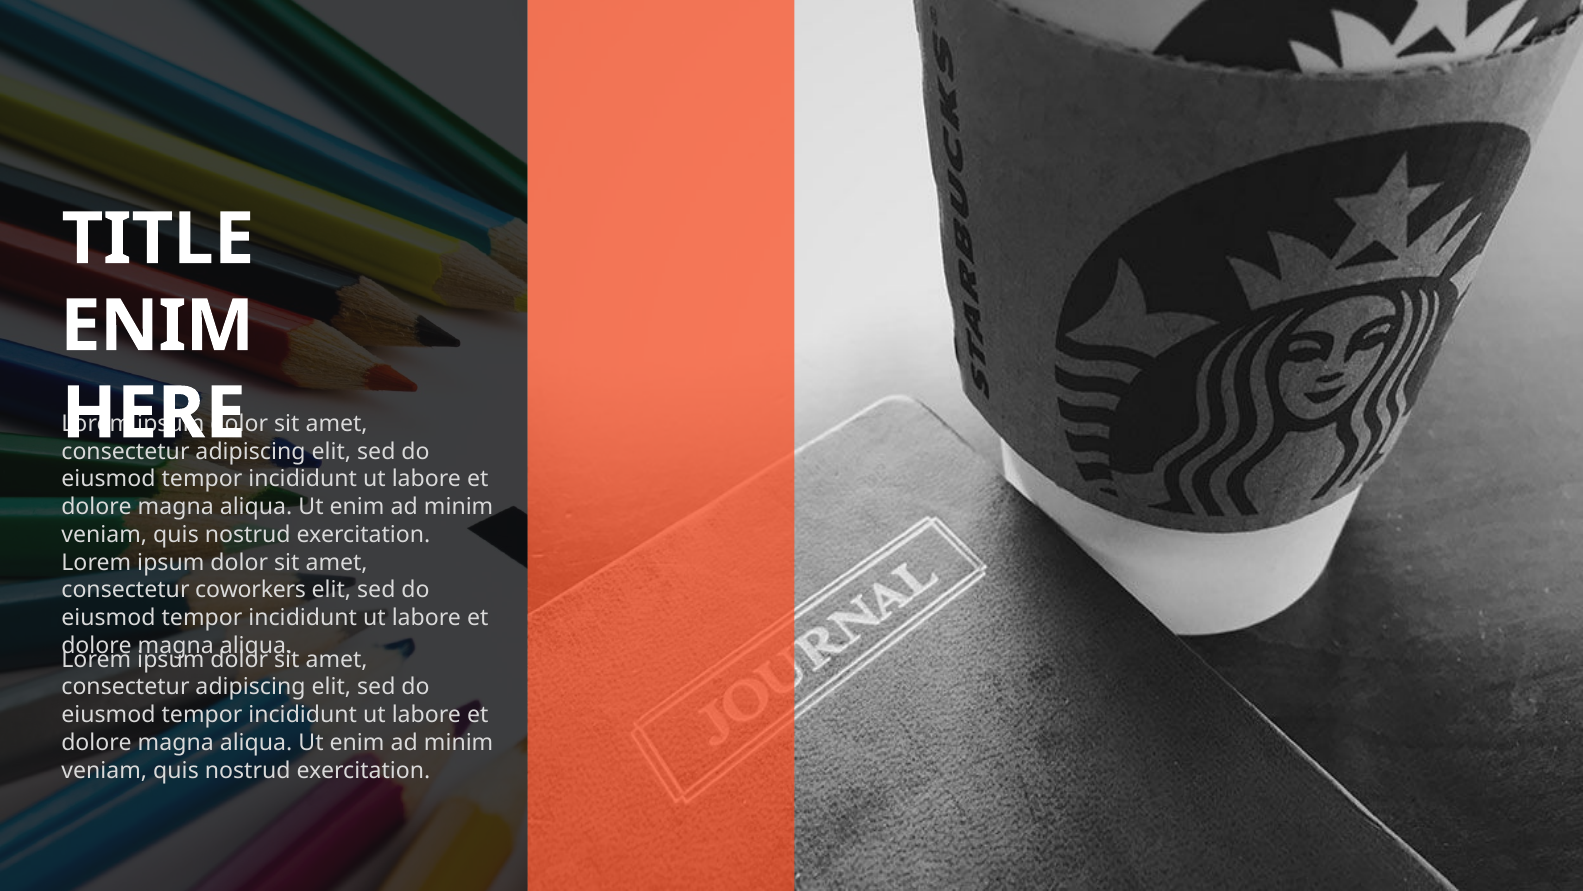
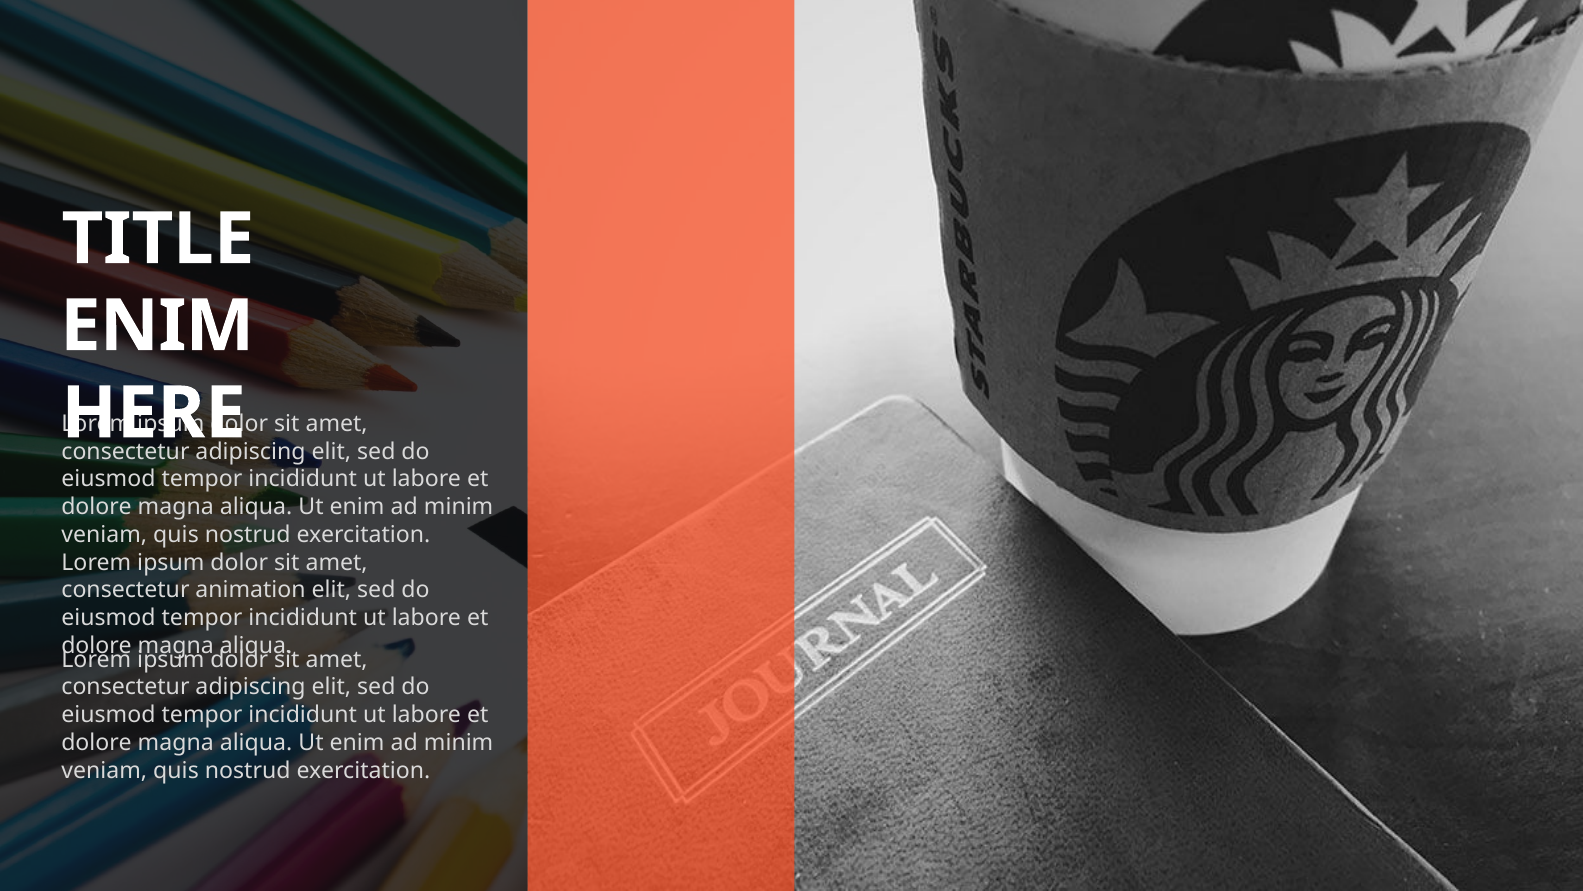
coworkers: coworkers -> animation (251, 590)
